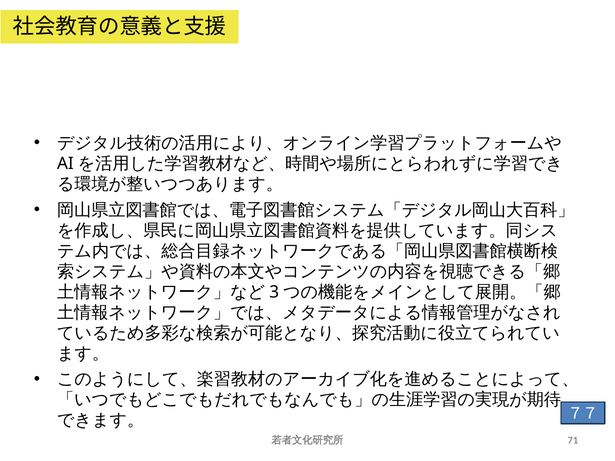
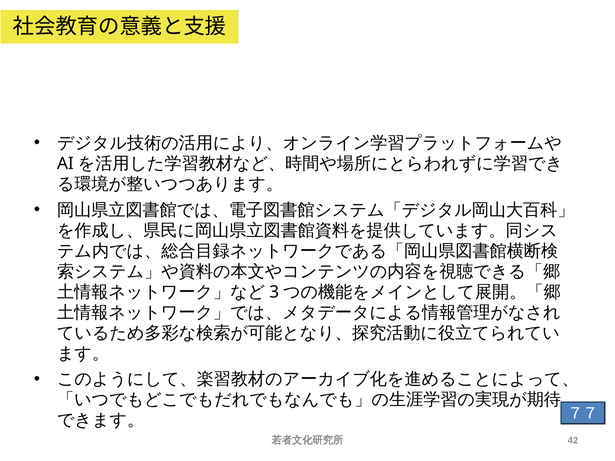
71: 71 -> 42 (573, 440)
